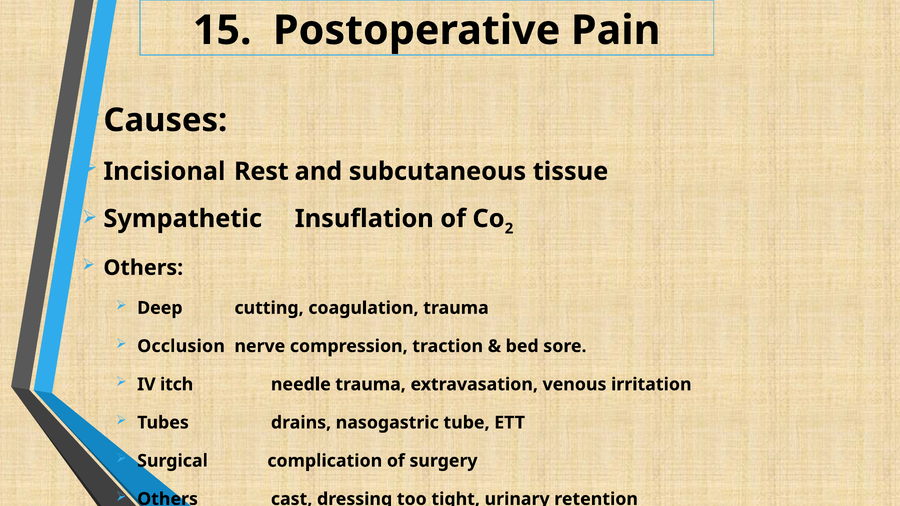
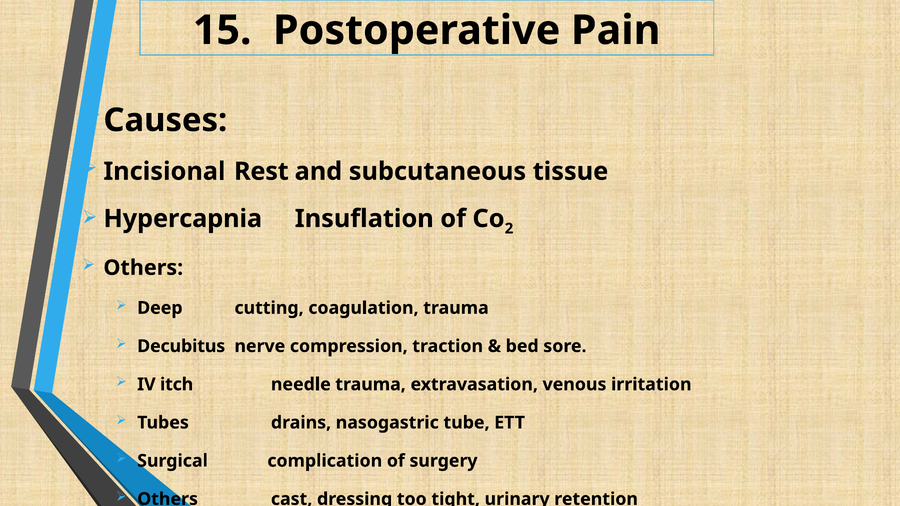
Sympathetic: Sympathetic -> Hypercapnia (183, 219)
Occlusion: Occlusion -> Decubitus (181, 346)
